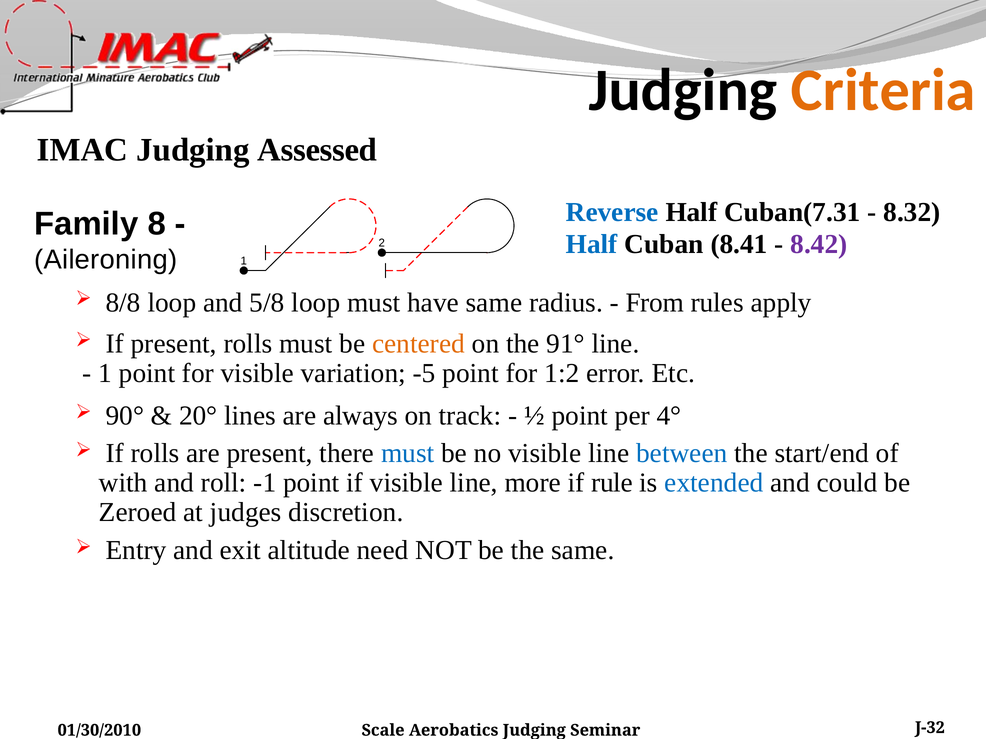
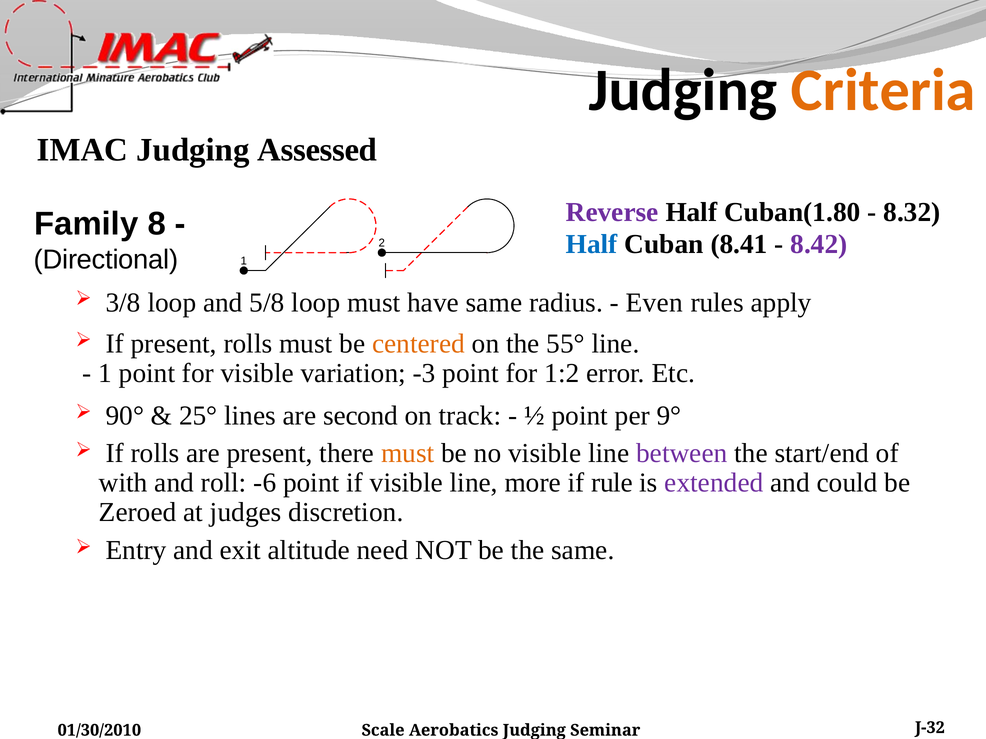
Reverse colour: blue -> purple (612, 212)
Cuban(7.31: Cuban(7.31 -> Cuban(1.80 (792, 212)
Aileroning: Aileroning -> Directional (106, 260)
8/8: 8/8 -> 3/8 (123, 303)
From: From -> Even (655, 303)
91°: 91° -> 55° (566, 344)
-5: -5 -> -3 (424, 373)
20°: 20° -> 25° (198, 416)
always: always -> second (361, 416)
4°: 4° -> 9° (669, 416)
must colour: blue -> orange (408, 454)
between colour: blue -> purple (682, 454)
-1: -1 -> -6 (265, 483)
extended colour: blue -> purple (714, 483)
